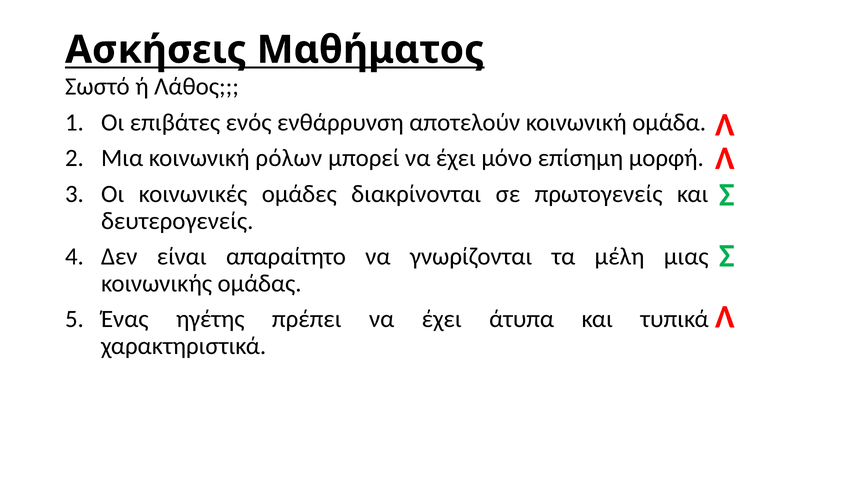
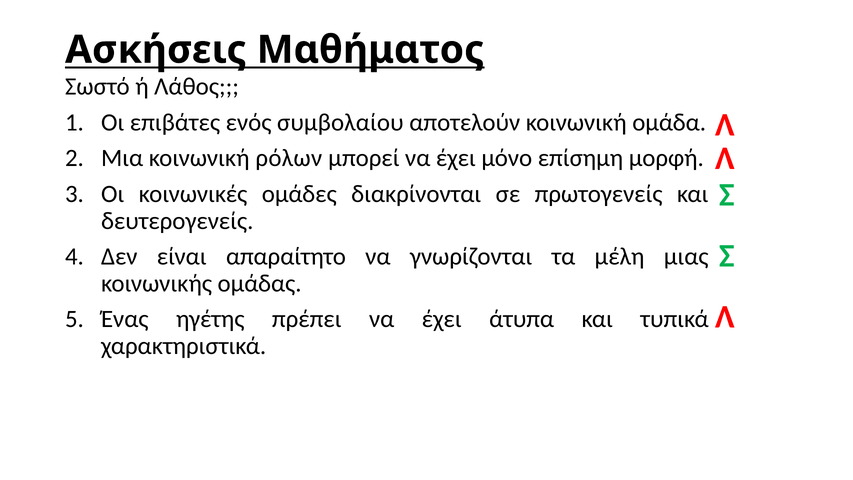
ενθάρρυνση: ενθάρρυνση -> συμβολαίου (340, 122)
